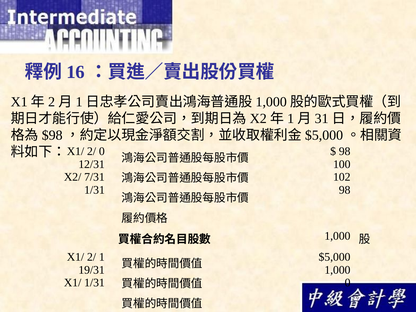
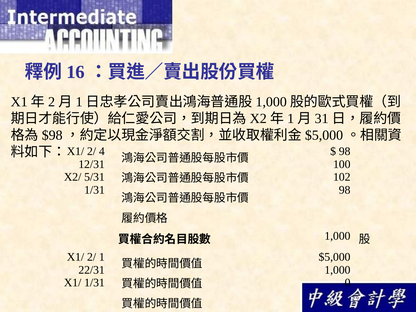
2/ 0: 0 -> 4 (102, 151)
7/31: 7/31 -> 5/31 (94, 177)
19/31: 19/31 -> 22/31 (92, 270)
